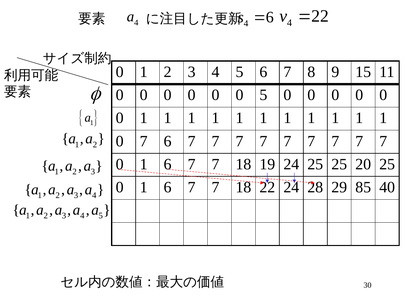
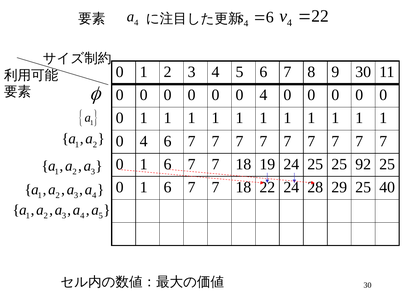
9 15: 15 -> 30 (363, 72)
0 0 5: 5 -> 4 (263, 95)
7: 7 -> 4 (144, 141)
20: 20 -> 92 (363, 164)
29 85: 85 -> 25 (363, 187)
